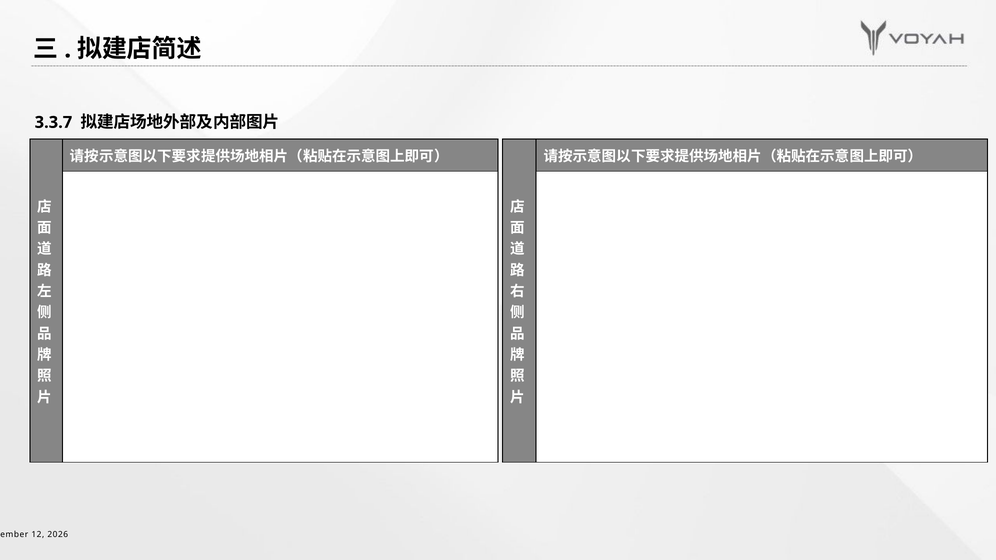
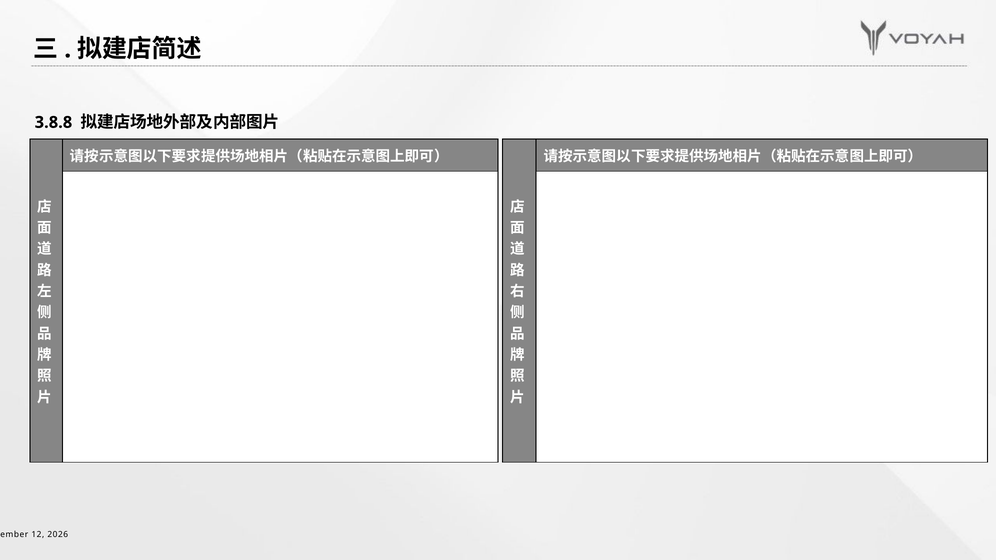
3.3.7: 3.3.7 -> 3.8.8 (53, 122)
